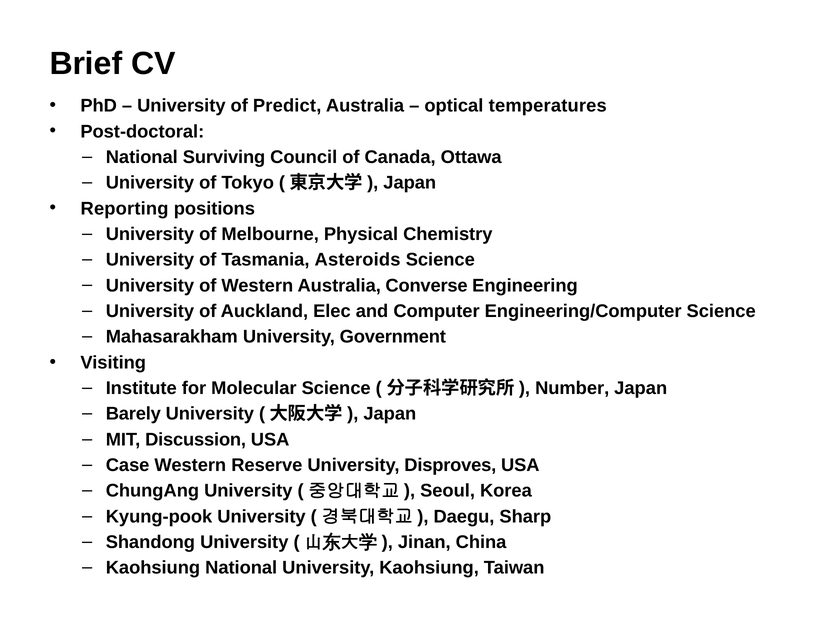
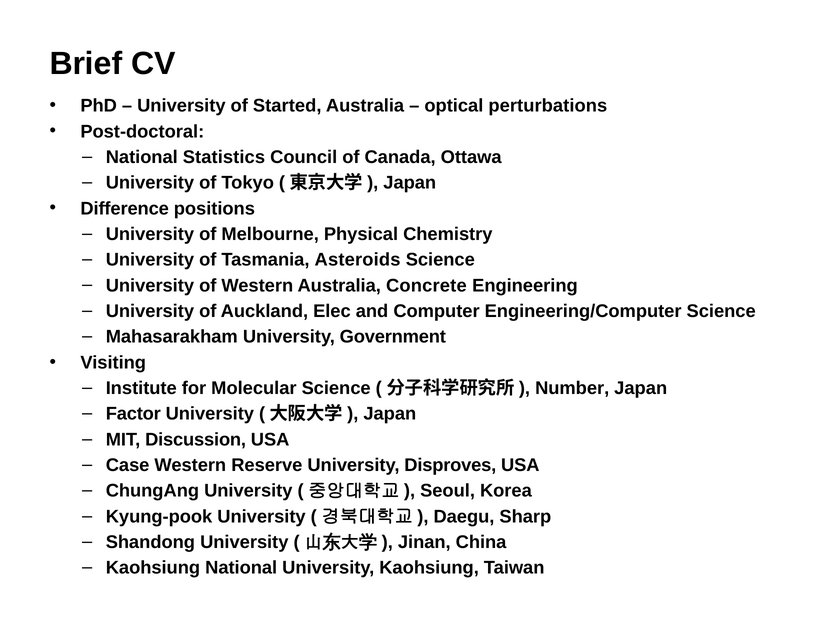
Predict: Predict -> Started (287, 106)
temperatures: temperatures -> perturbations (548, 106)
Surviving: Surviving -> Statistics (224, 157)
Reporting: Reporting -> Difference (125, 208)
Converse: Converse -> Concrete (426, 285)
Barely: Barely -> Factor (133, 414)
